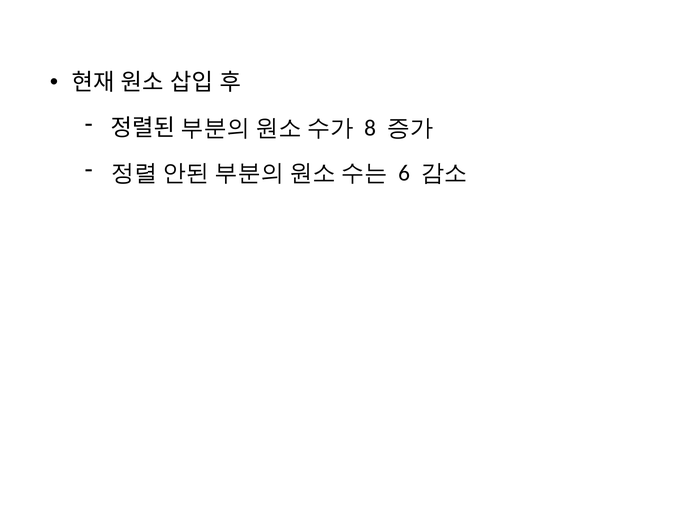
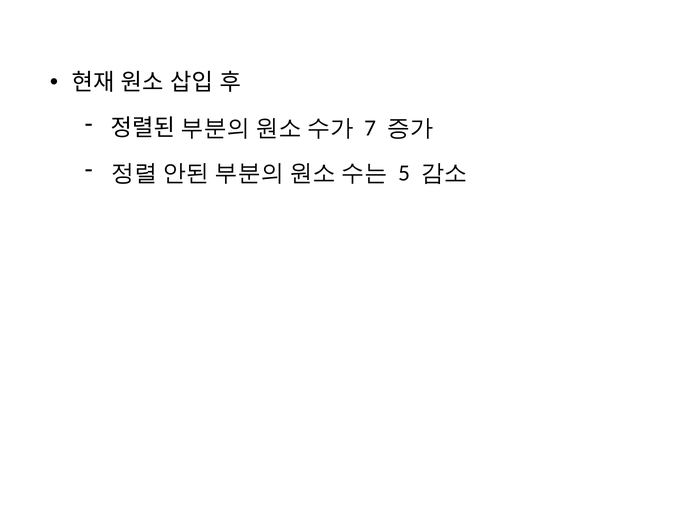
8: 8 -> 7 (370, 128)
6: 6 -> 5 (404, 174)
